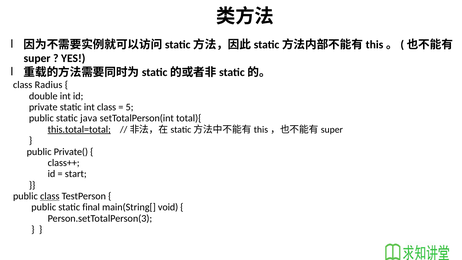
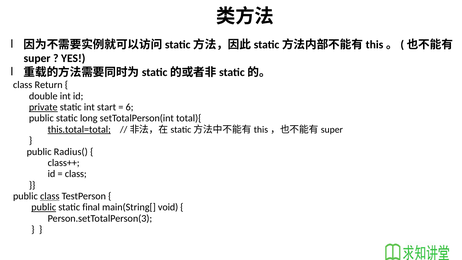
Radius: Radius -> Return (49, 85)
private underline: none -> present (43, 107)
int class: class -> start (107, 107)
5: 5 -> 6 (130, 107)
java: java -> long (89, 118)
Private(: Private( -> Radius( (71, 152)
start: start -> class (76, 174)
public underline: none -> present (44, 207)
